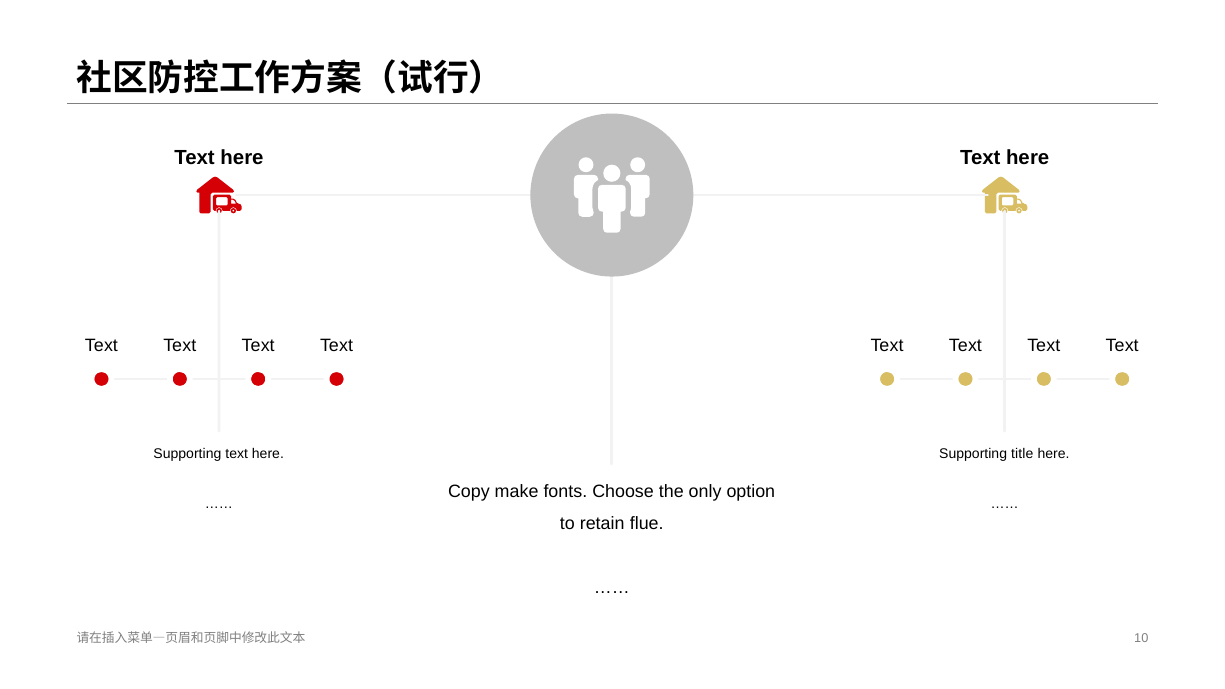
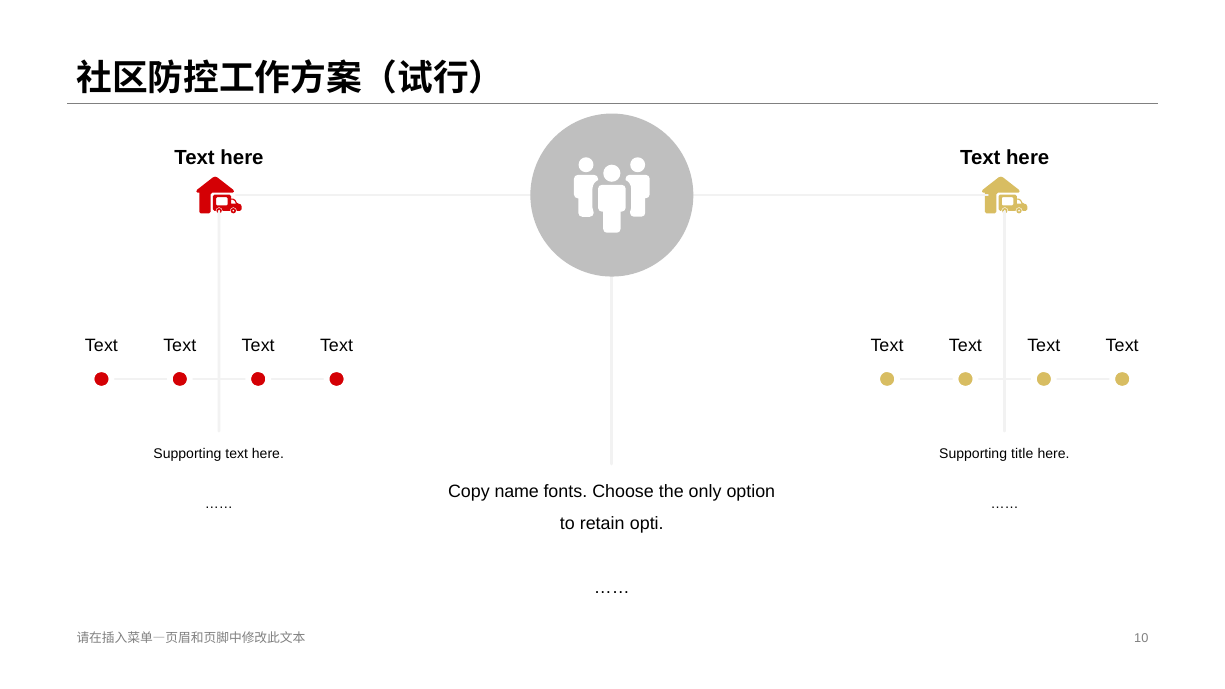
make: make -> name (517, 491)
flue: flue -> opti (647, 523)
